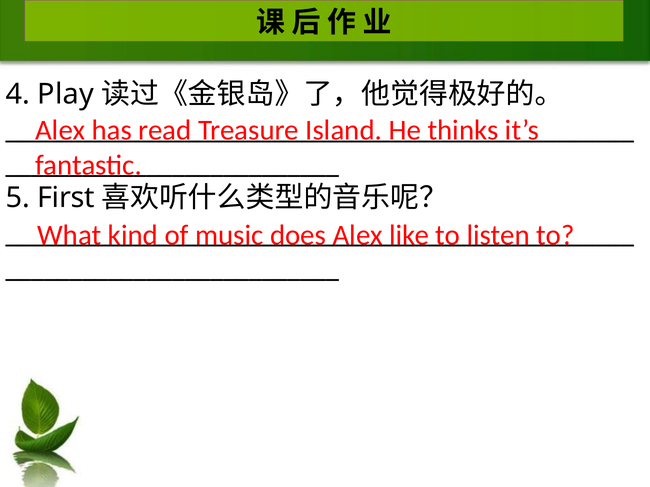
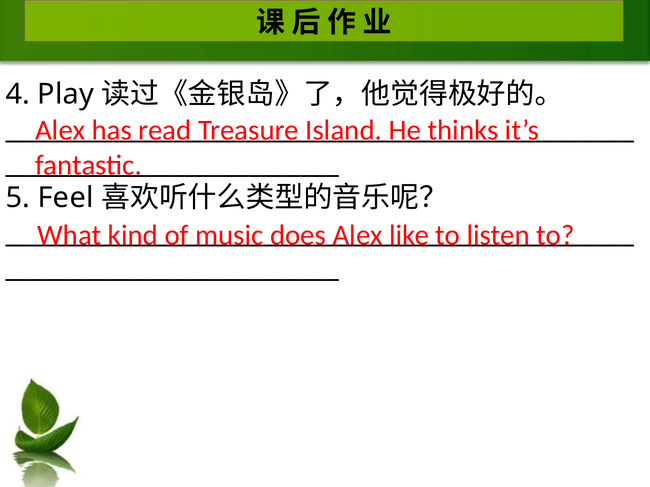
First: First -> Feel (66, 198)
